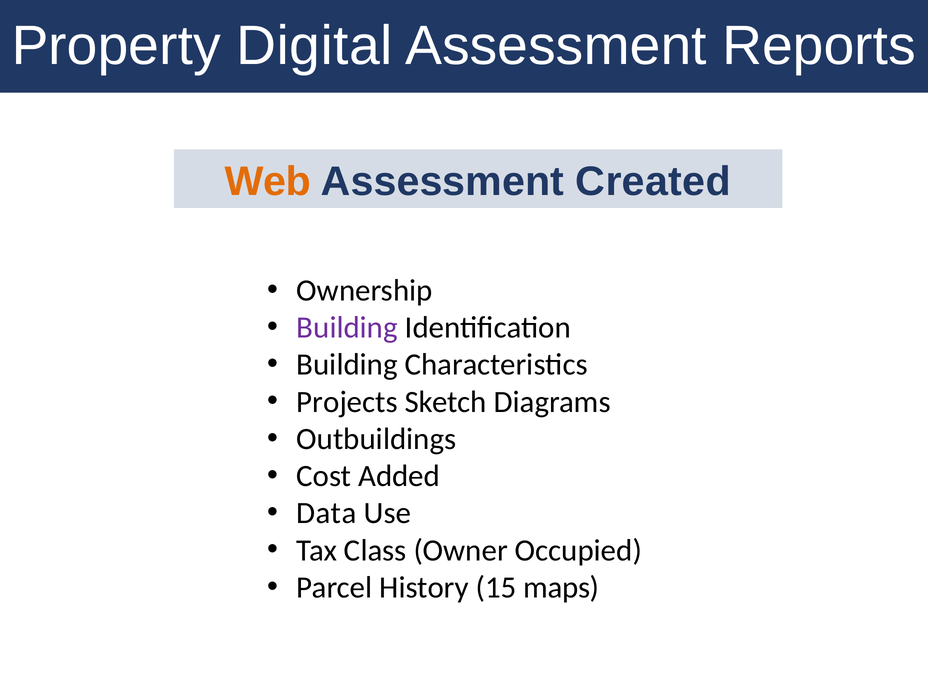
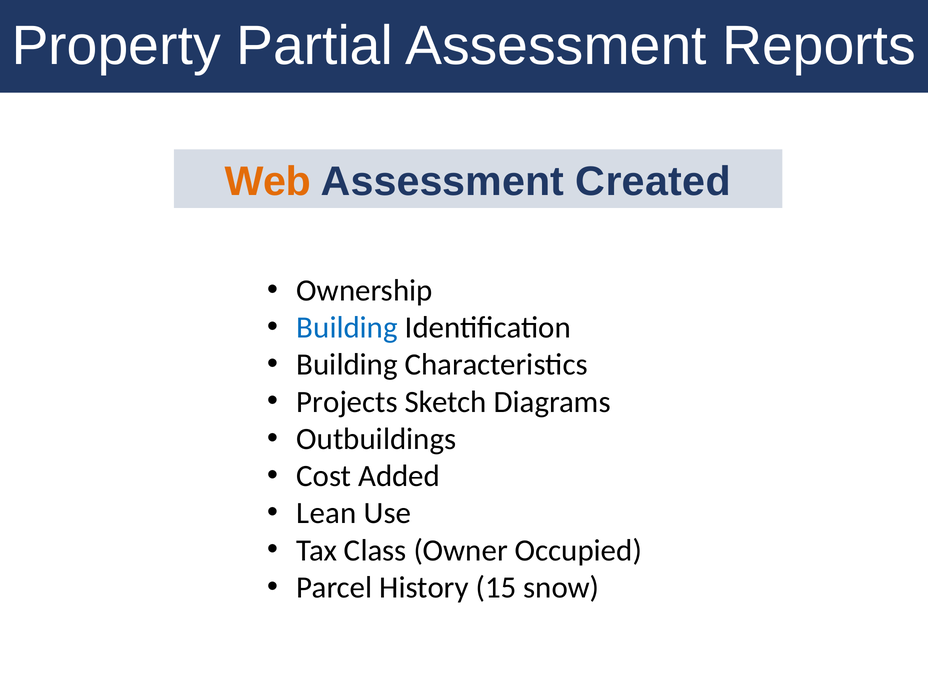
Digital: Digital -> Partial (315, 46)
Building colour: purple -> blue (347, 328)
Data: Data -> Lean (326, 513)
maps: maps -> snow (561, 588)
